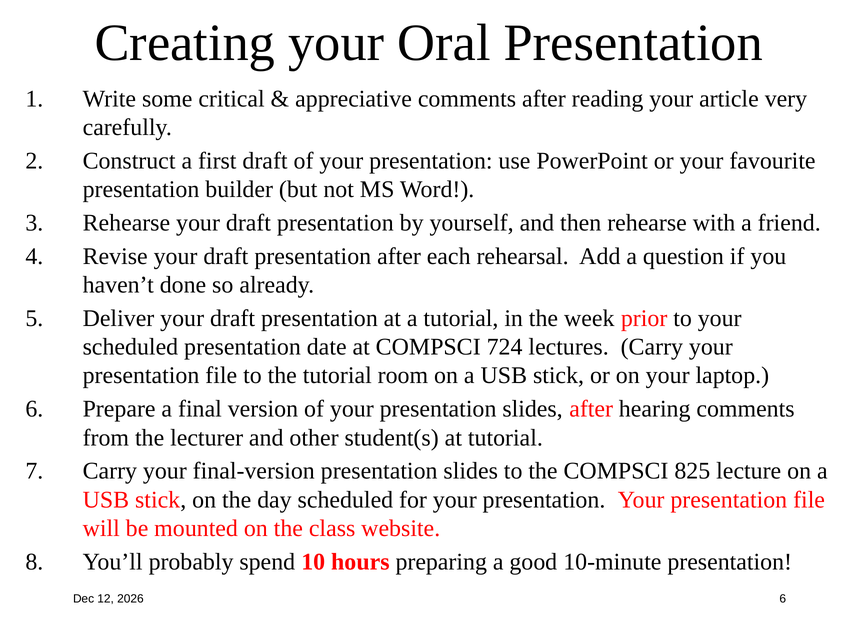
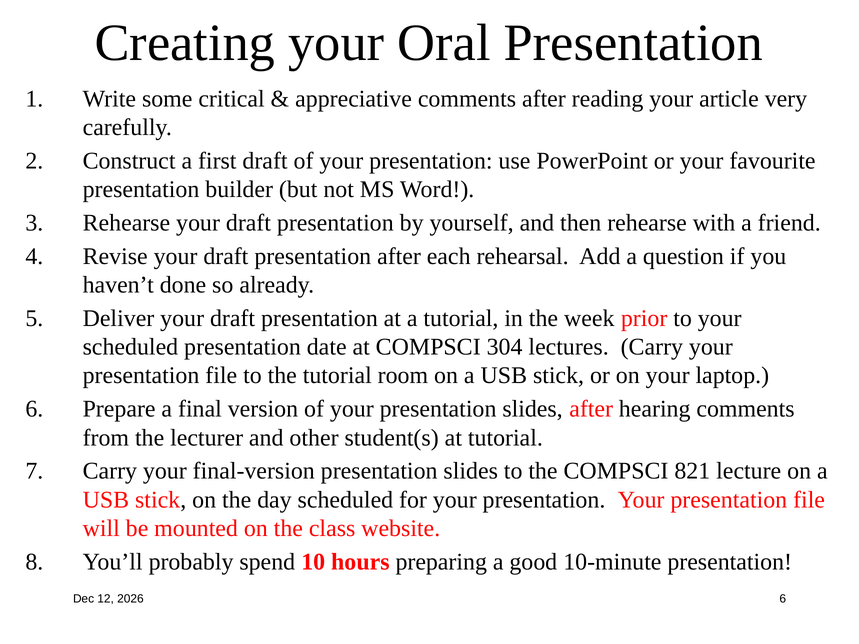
724: 724 -> 304 (505, 347)
825: 825 -> 821 (692, 471)
